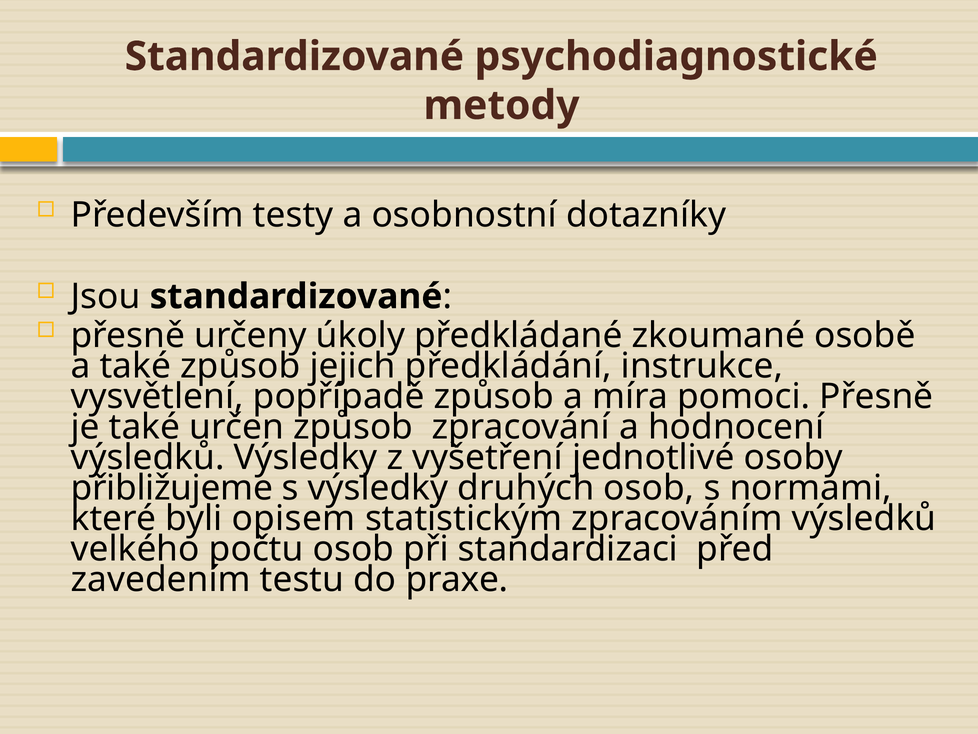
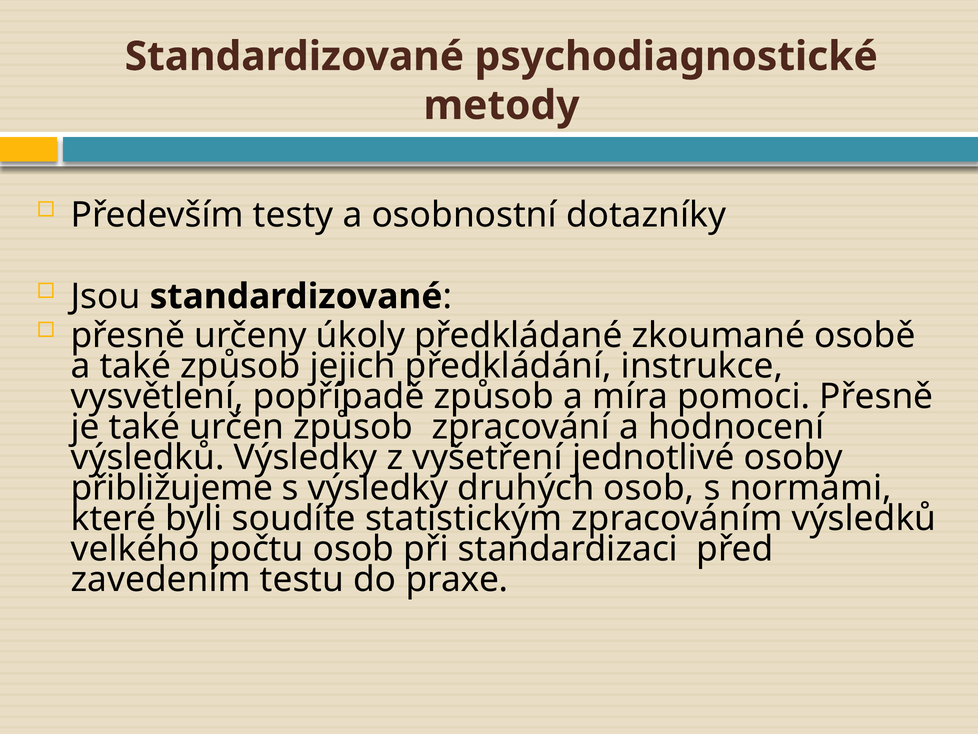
opisem: opisem -> soudíte (294, 518)
